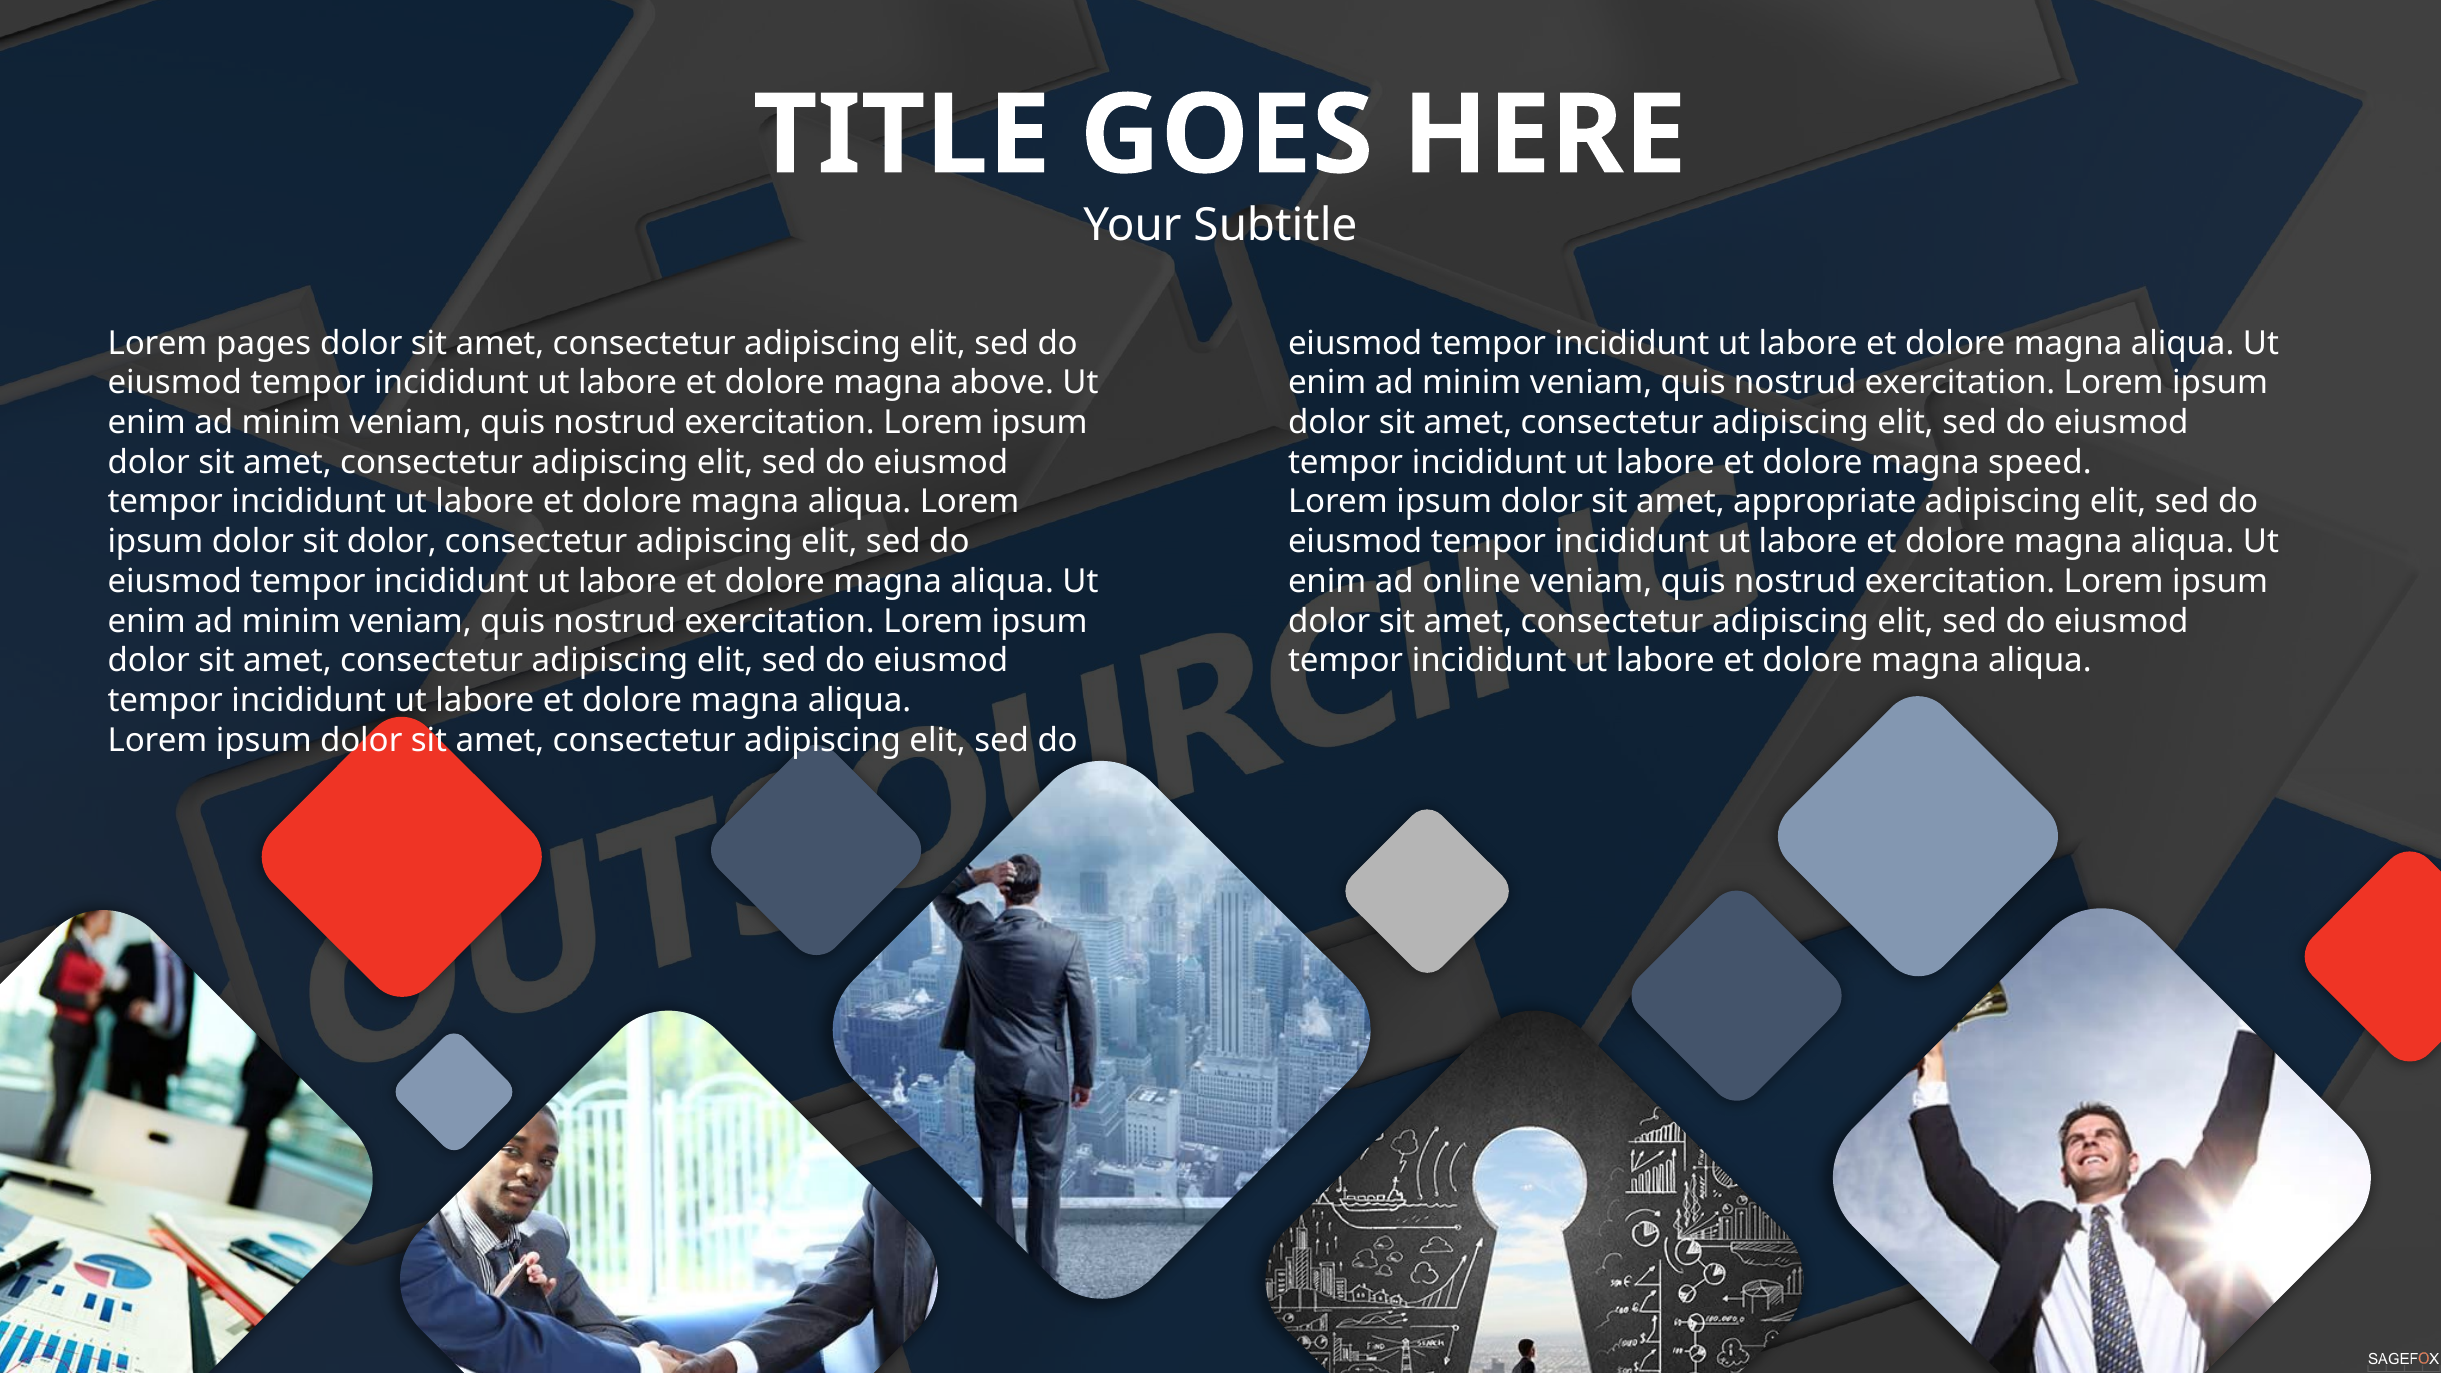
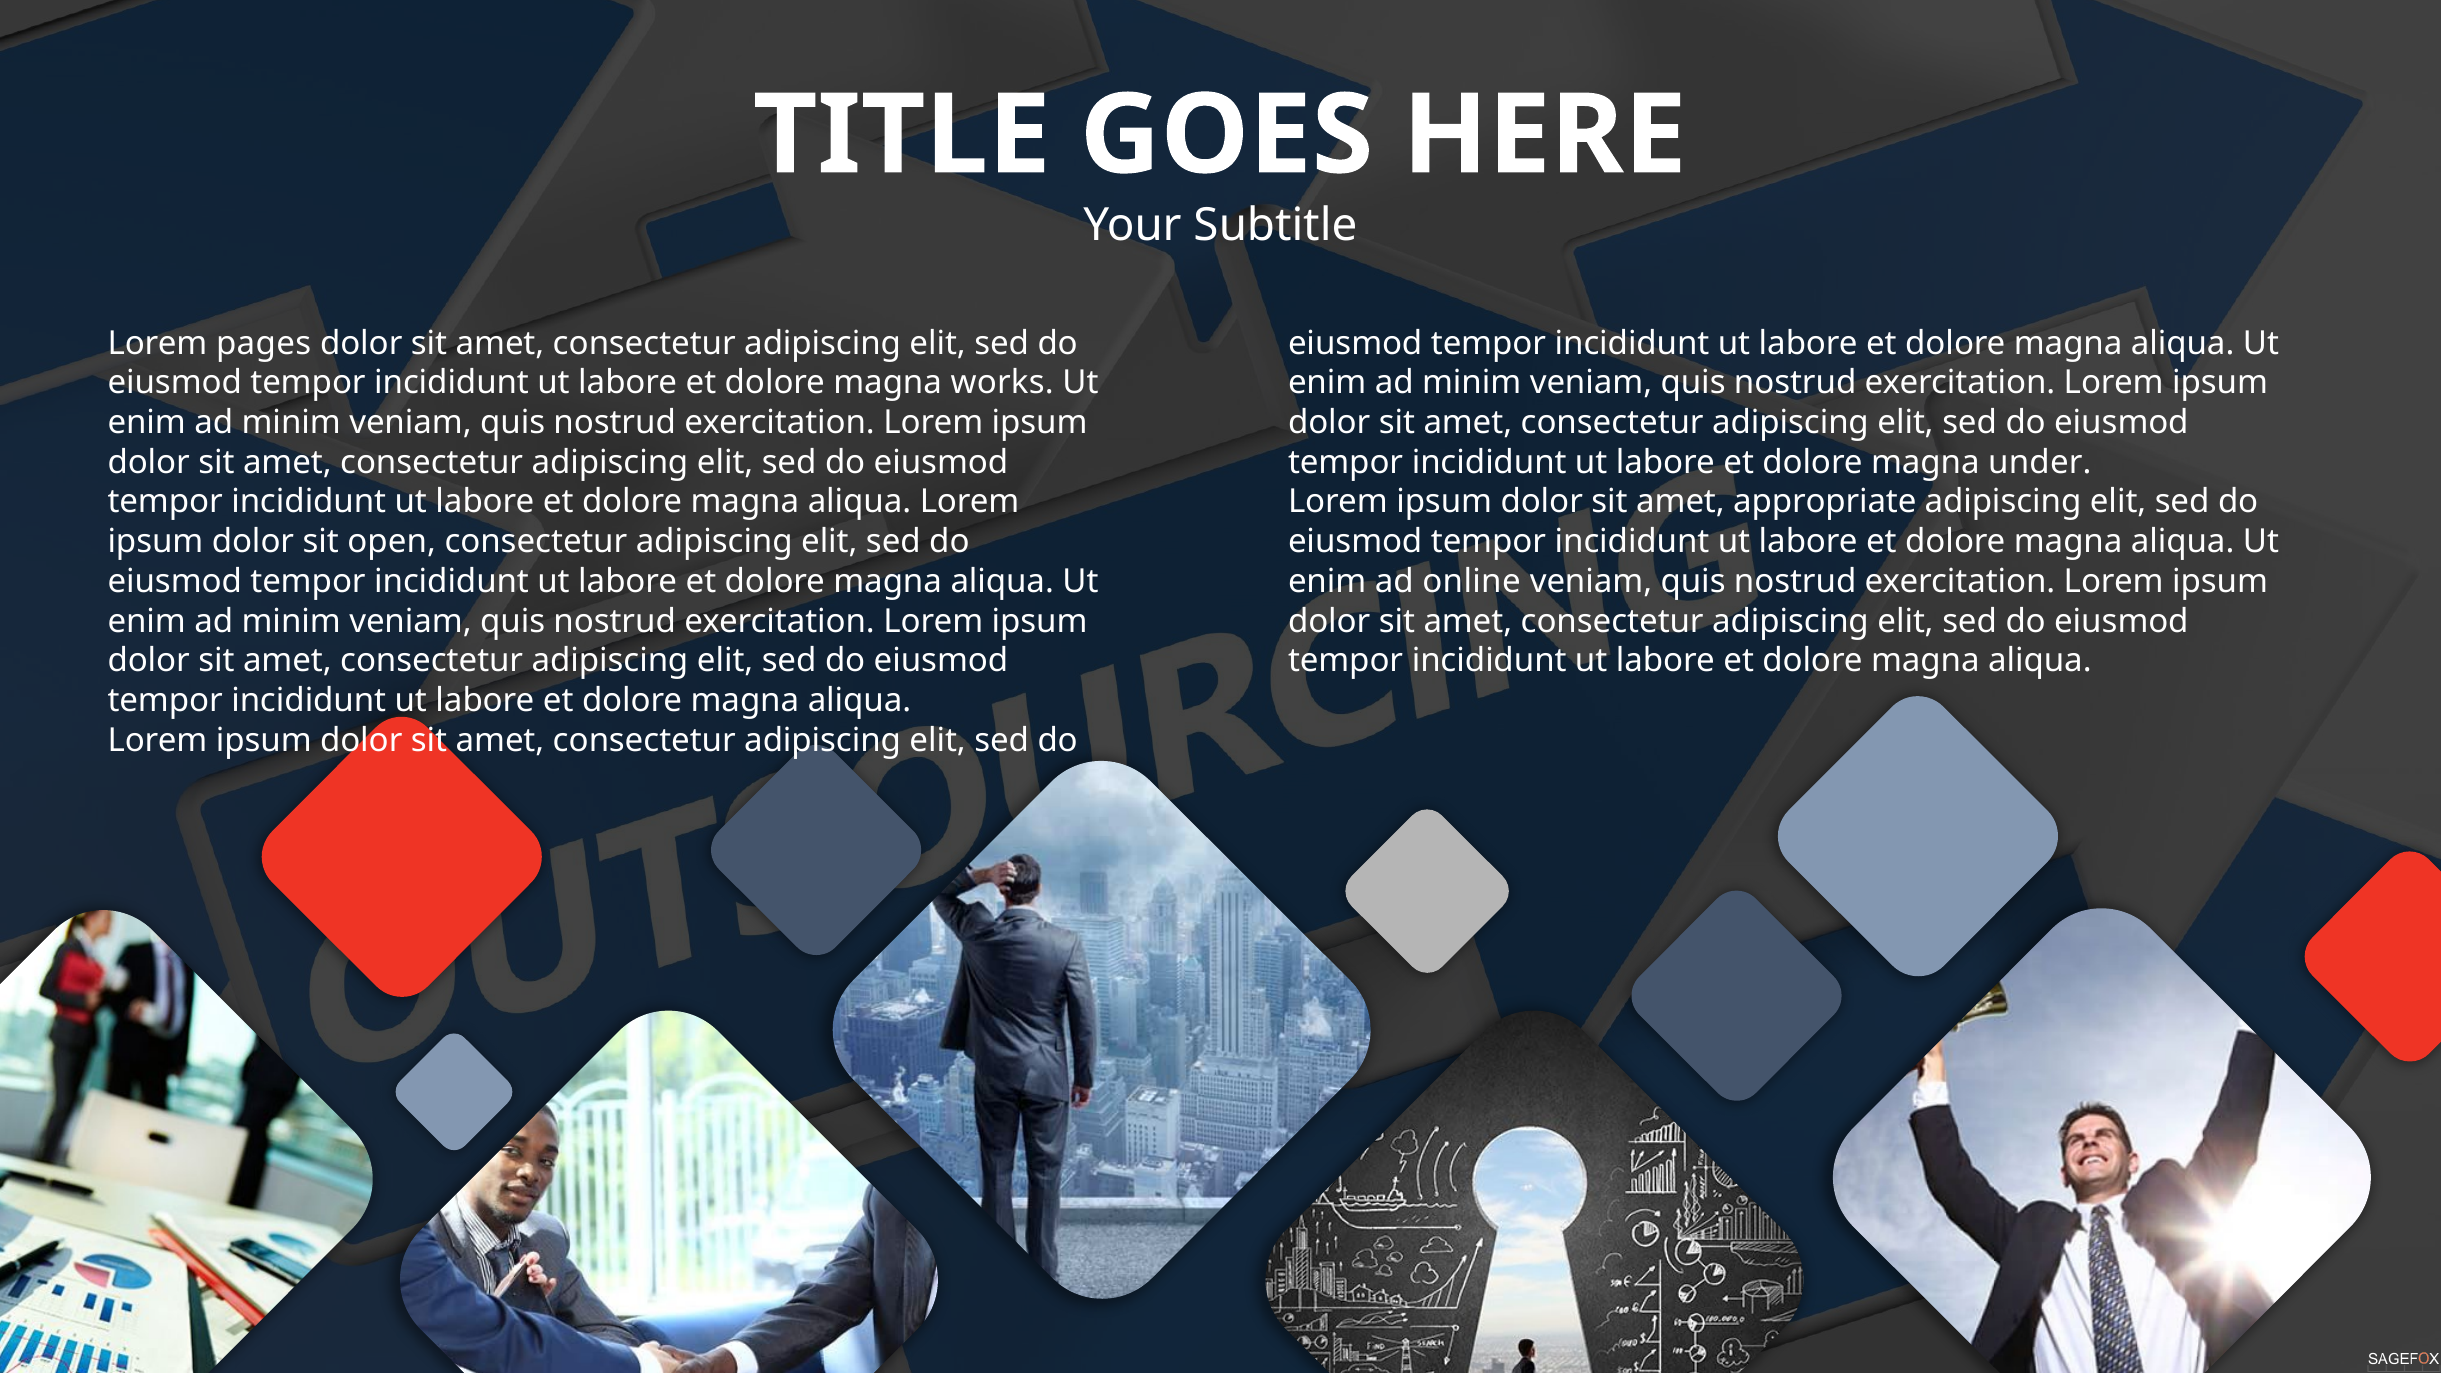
above: above -> works (1002, 383)
speed: speed -> under (2040, 462)
sit dolor: dolor -> open (392, 542)
